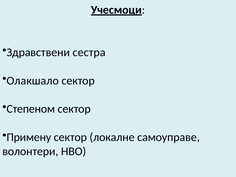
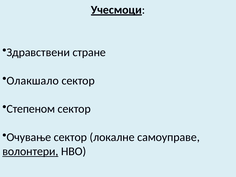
сестра: сестра -> стране (89, 52)
Примену: Примену -> Очување (29, 137)
волонтери underline: none -> present (30, 151)
